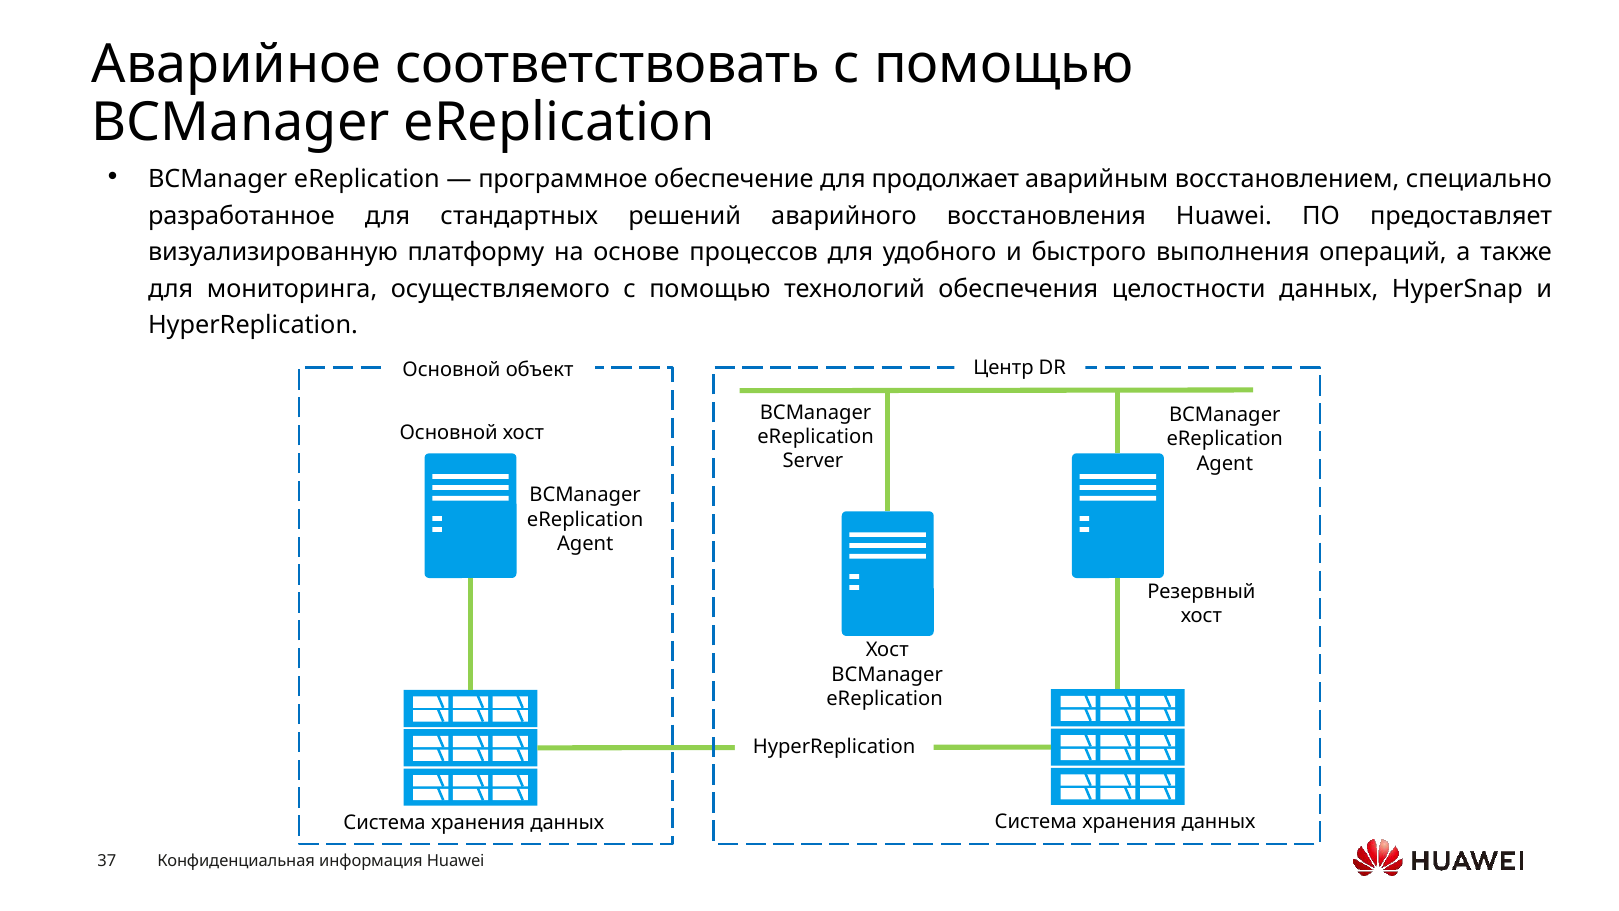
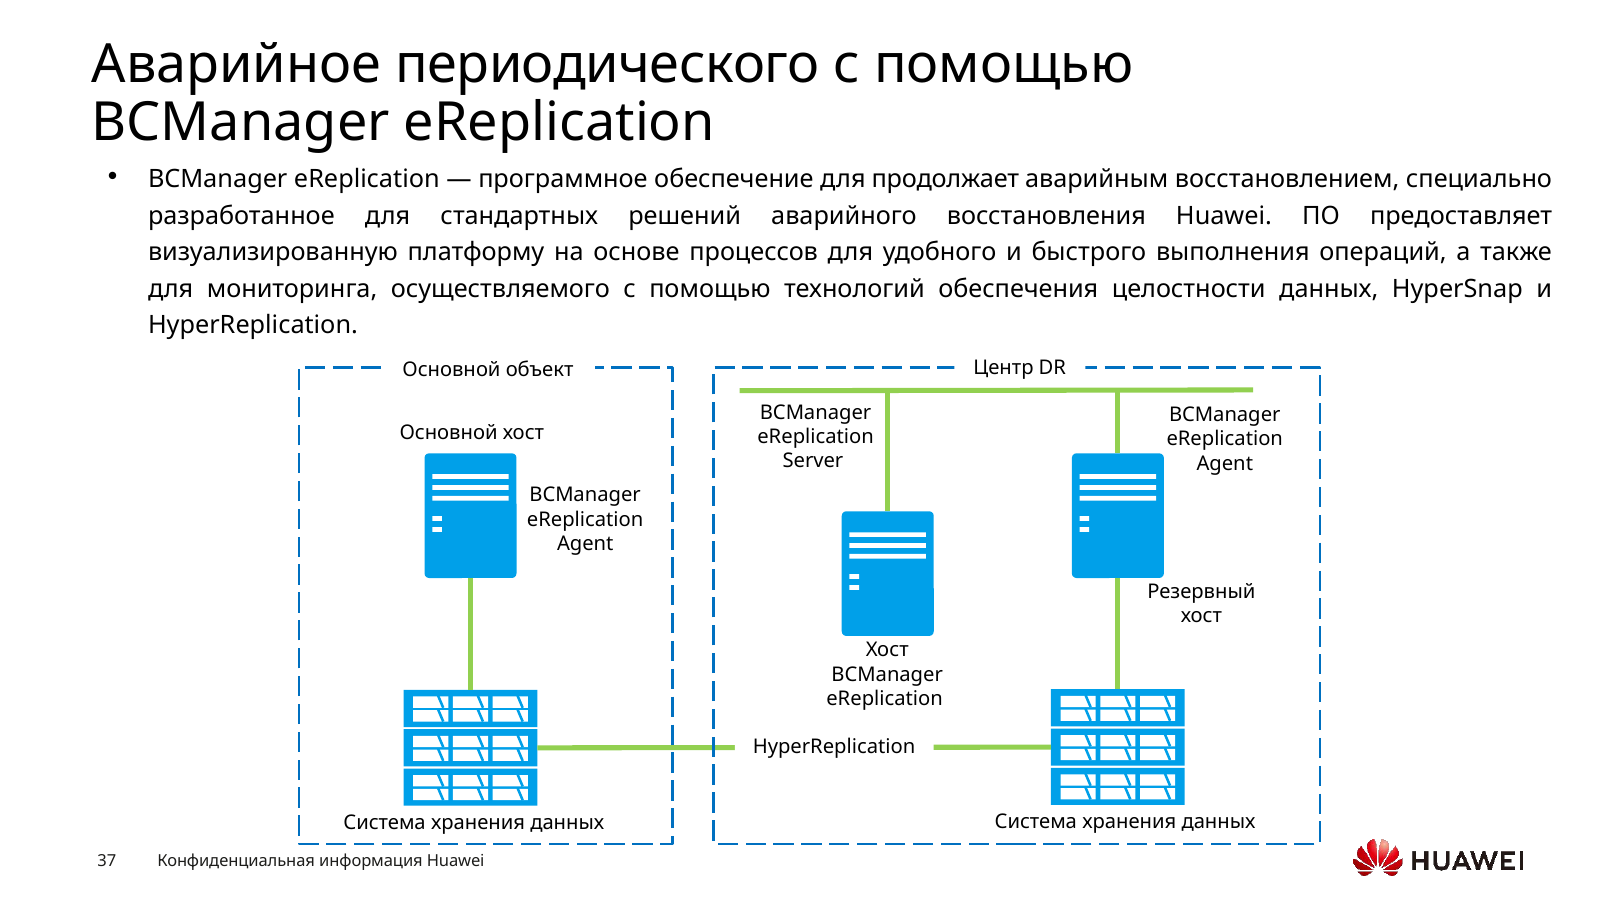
соответствовать: соответствовать -> периодического (608, 64)
